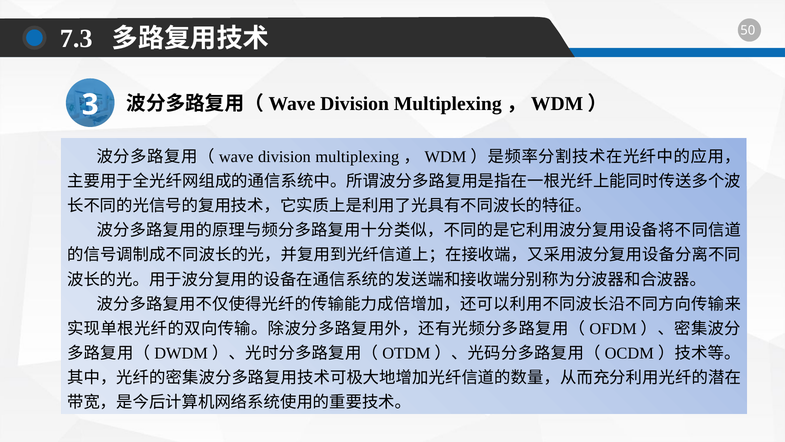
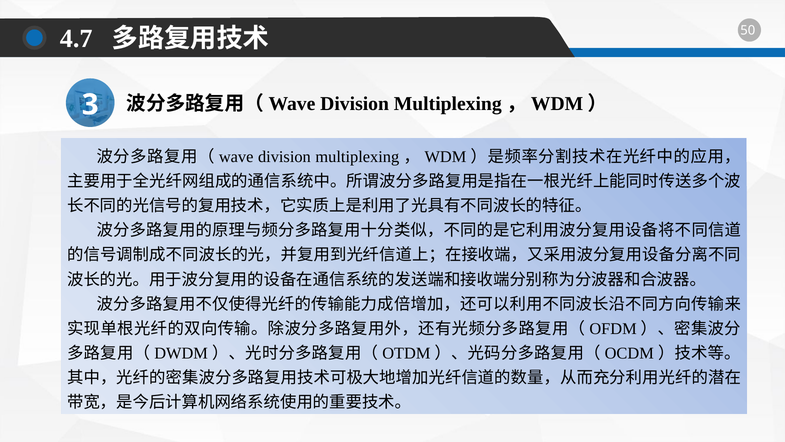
7.3: 7.3 -> 4.7 (76, 39)
